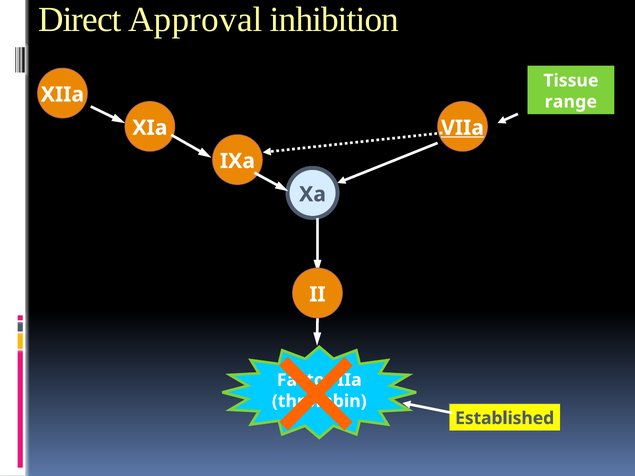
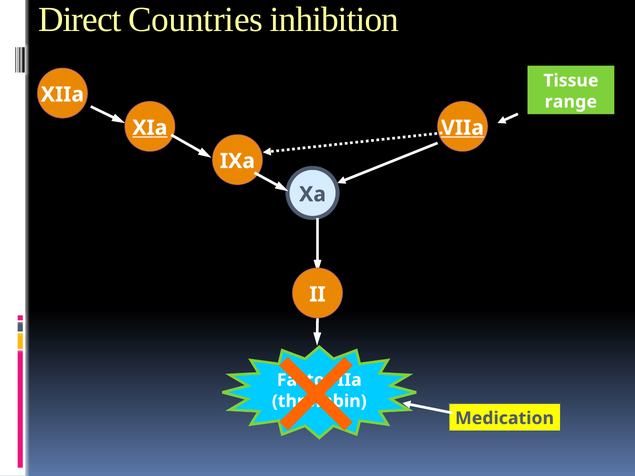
Approval: Approval -> Countries (196, 20)
XIa underline: none -> present (150, 128)
Established: Established -> Medication (505, 418)
